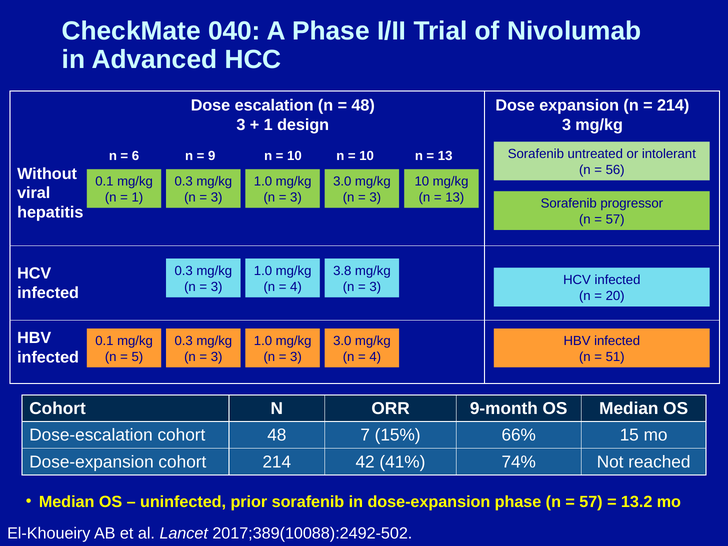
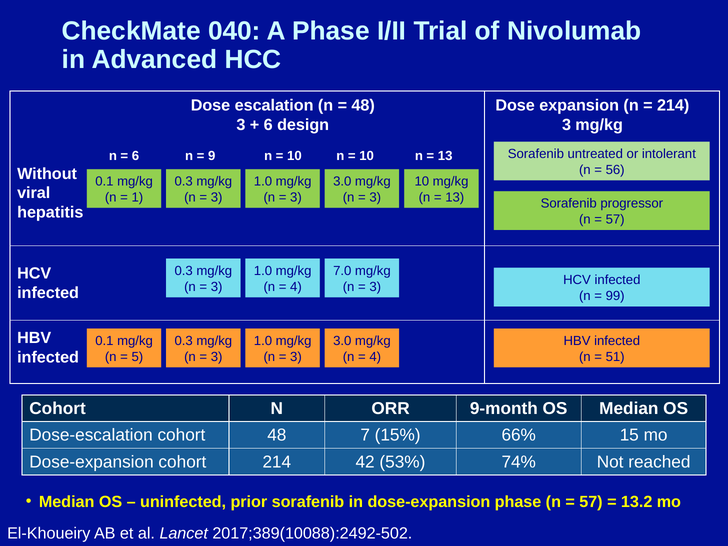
1: 1 -> 6 (268, 125)
3.8: 3.8 -> 7.0 (342, 271)
20: 20 -> 99 (615, 296)
41%: 41% -> 53% (402, 462)
